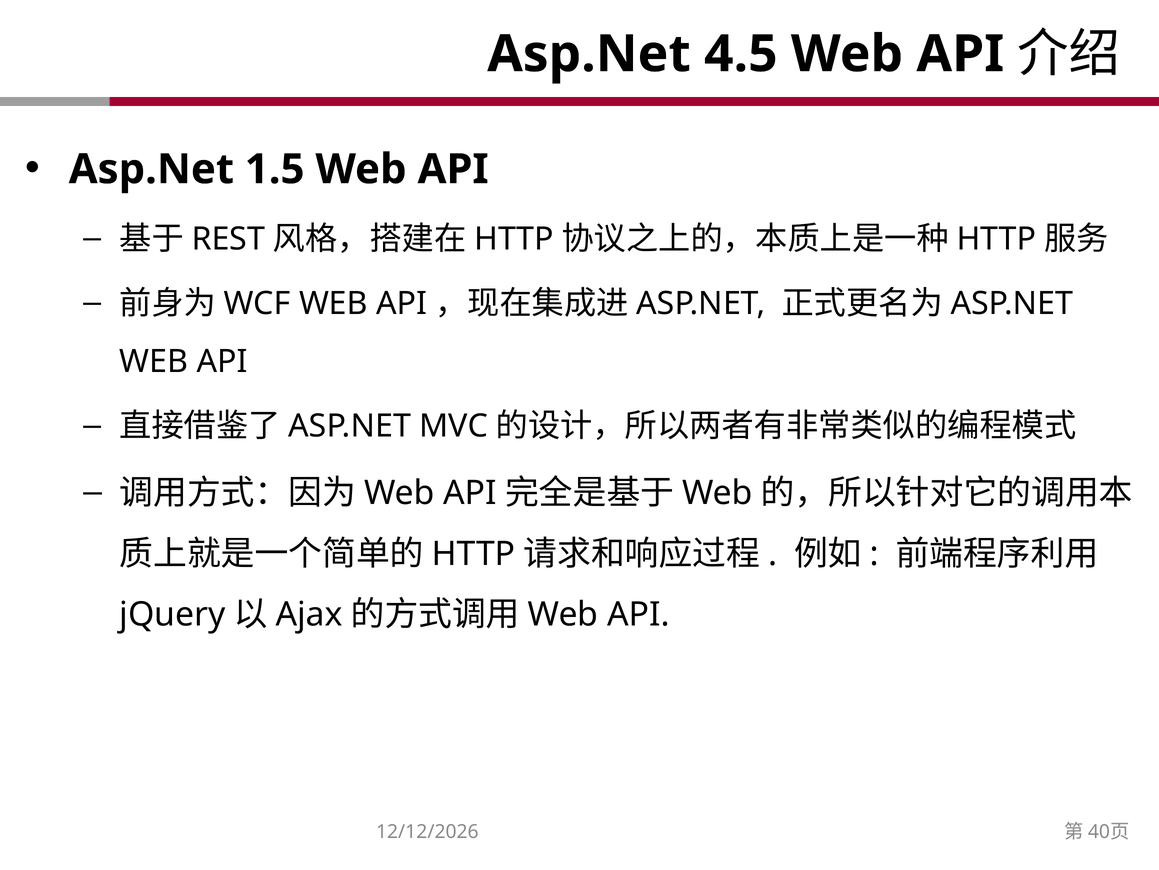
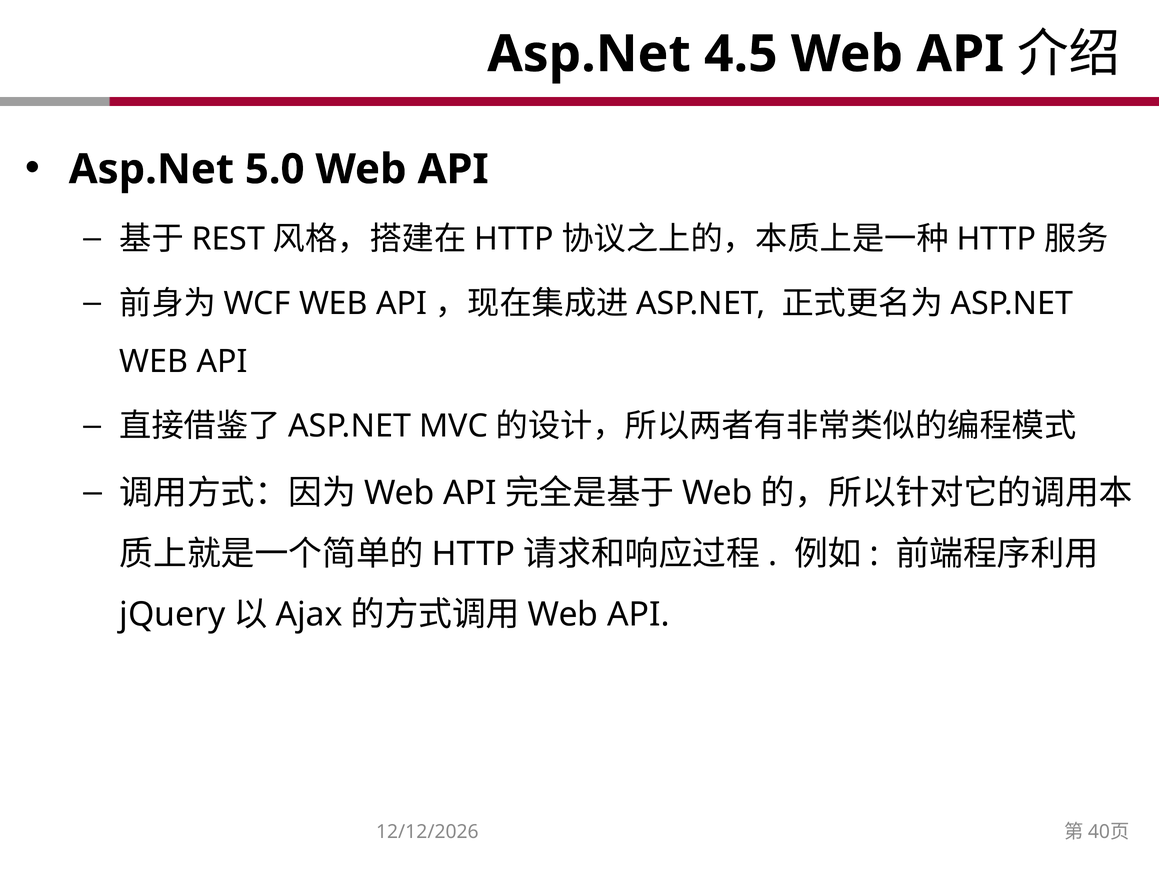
1.5: 1.5 -> 5.0 (275, 169)
